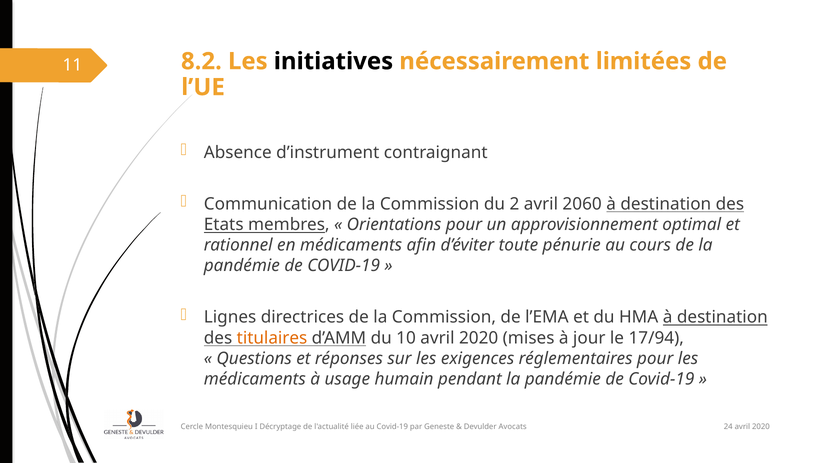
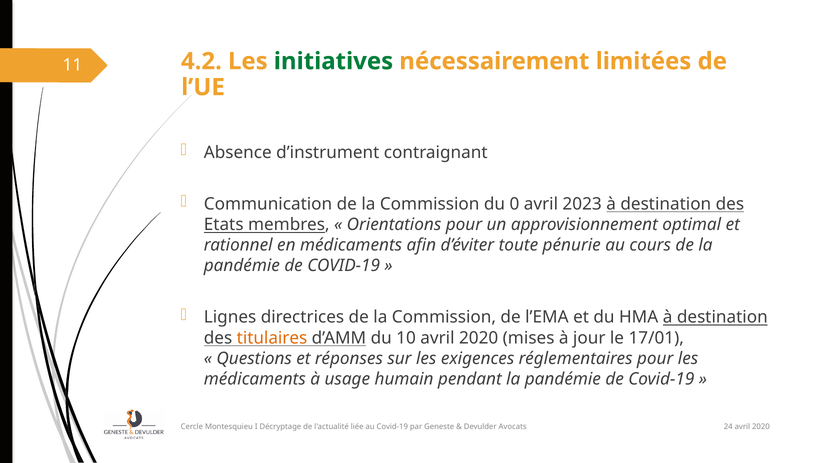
8.2: 8.2 -> 4.2 (201, 61)
initiatives colour: black -> green (333, 61)
2: 2 -> 0 (514, 204)
2060: 2060 -> 2023 (582, 204)
17/94: 17/94 -> 17/01 (656, 337)
